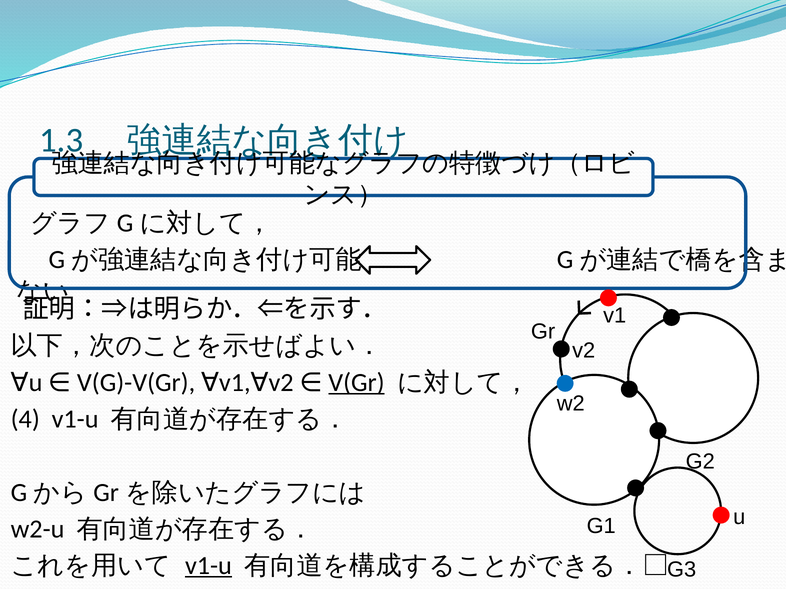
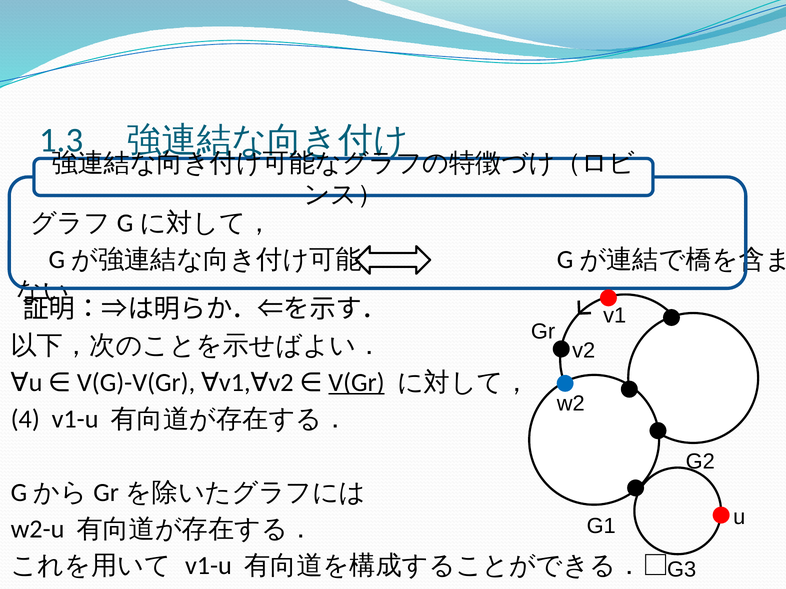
v1-u underline: present -> none (208, 566)
